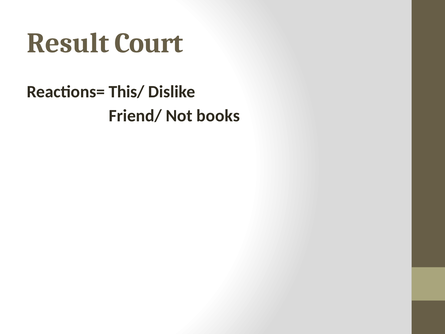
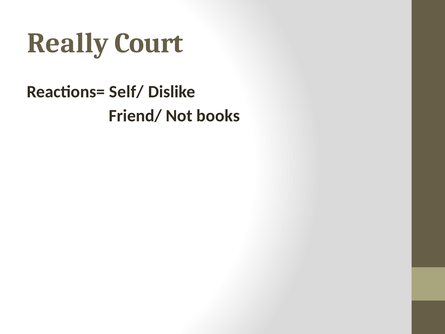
Result: Result -> Really (68, 43)
This/: This/ -> Self/ (126, 92)
